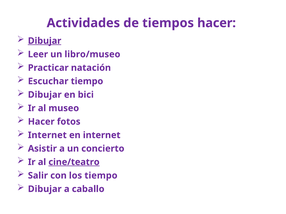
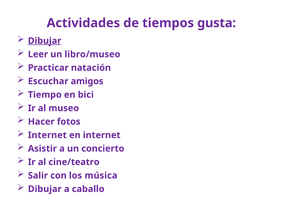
tiempos hacer: hacer -> gusta (217, 23)
Escuchar tiempo: tiempo -> amigos (87, 81)
Dibujar: Dibujar -> Tiempo (45, 95)
cine/teatro underline: present -> none (74, 162)
los tiempo: tiempo -> música (101, 176)
